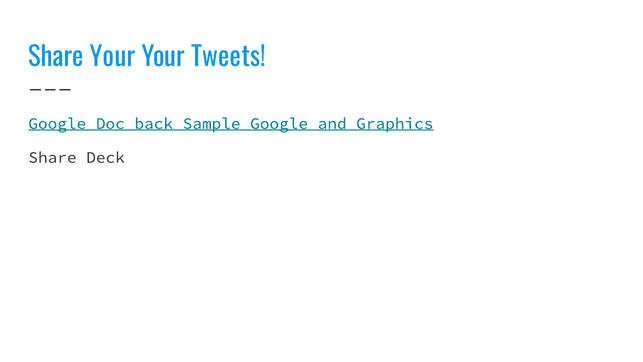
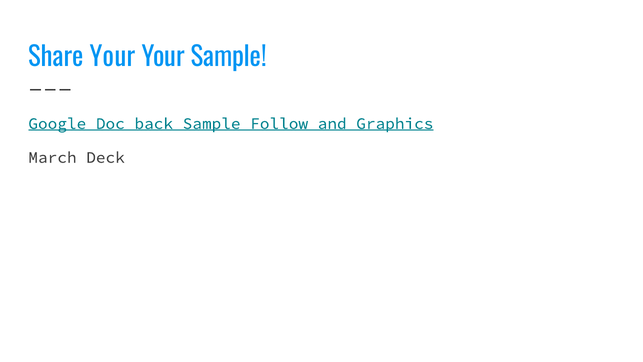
Your Tweets: Tweets -> Sample (229, 57)
Sample Google: Google -> Follow (279, 123)
Share: Share -> March (52, 157)
